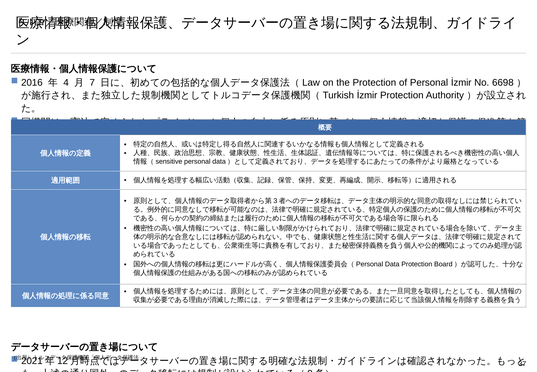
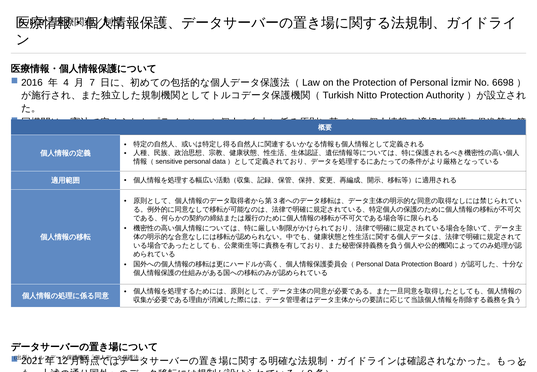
İzmir: İzmir -> Nitto (367, 95)
